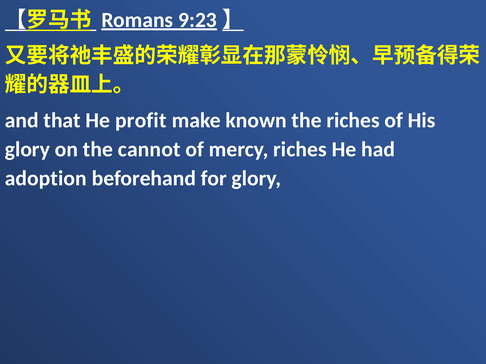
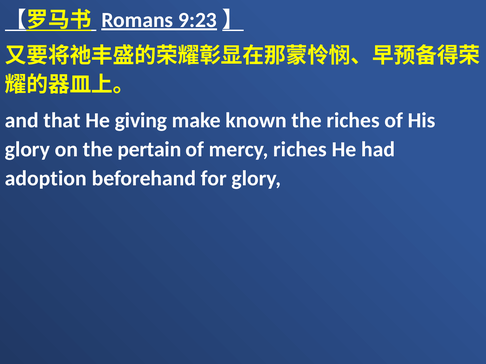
profit: profit -> giving (141, 121)
cannot: cannot -> pertain (149, 150)
